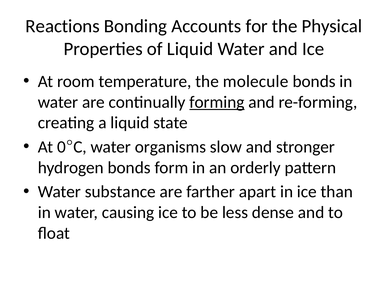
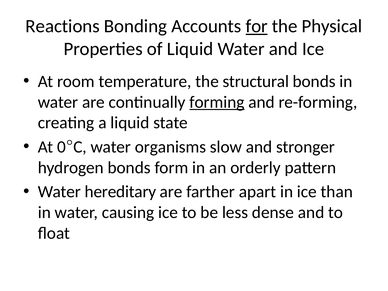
for underline: none -> present (257, 26)
molecule: molecule -> structural (256, 81)
substance: substance -> hereditary (120, 192)
